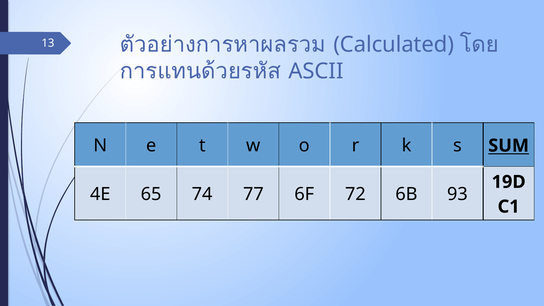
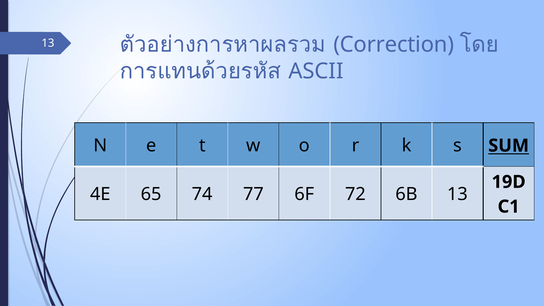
Calculated: Calculated -> Correction (394, 45)
6B 93: 93 -> 13 (458, 194)
